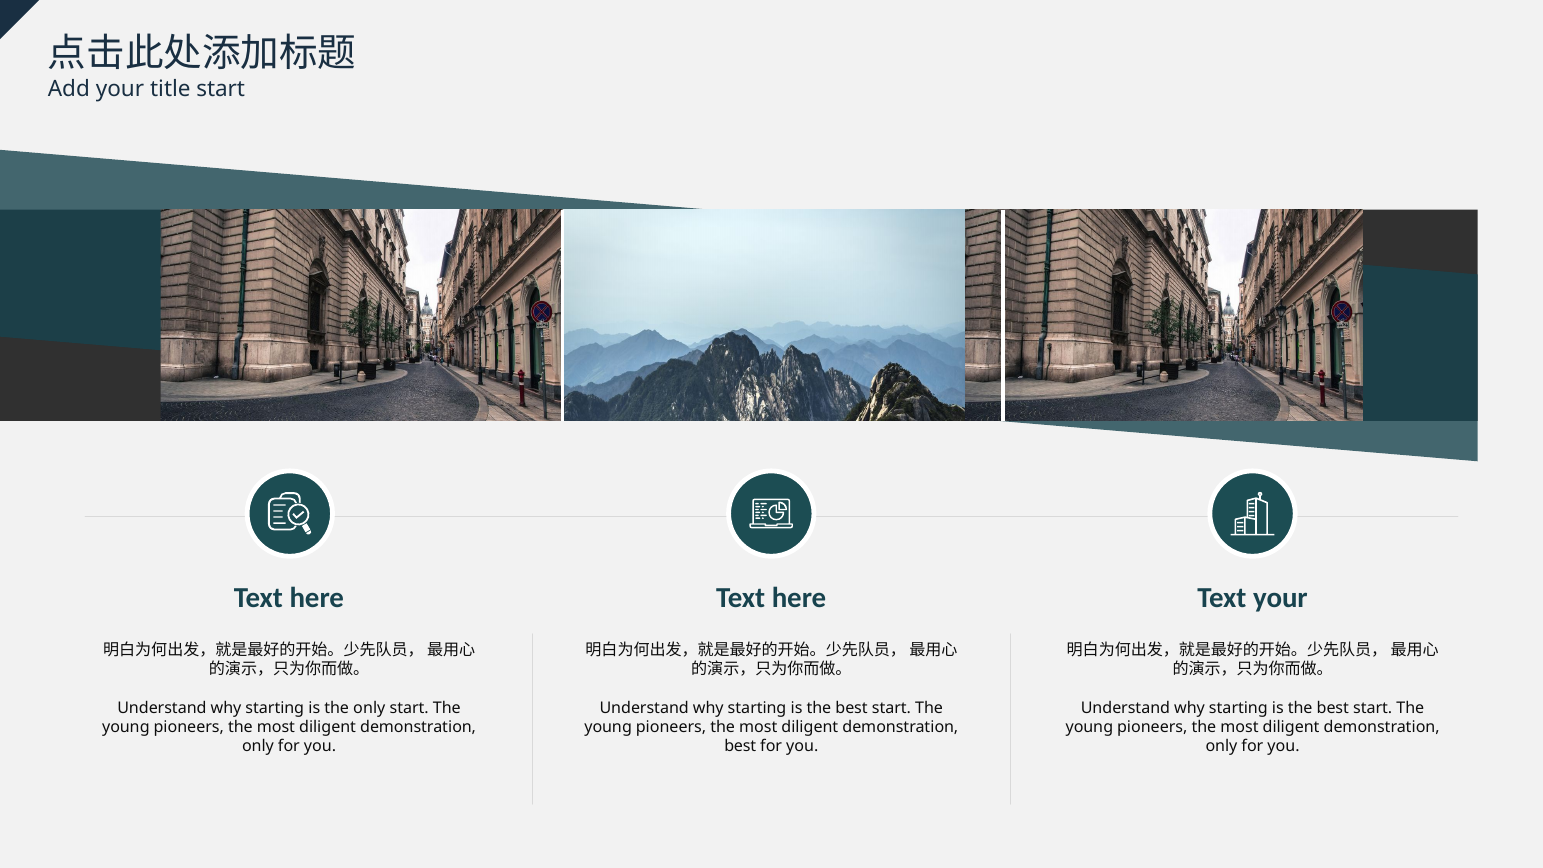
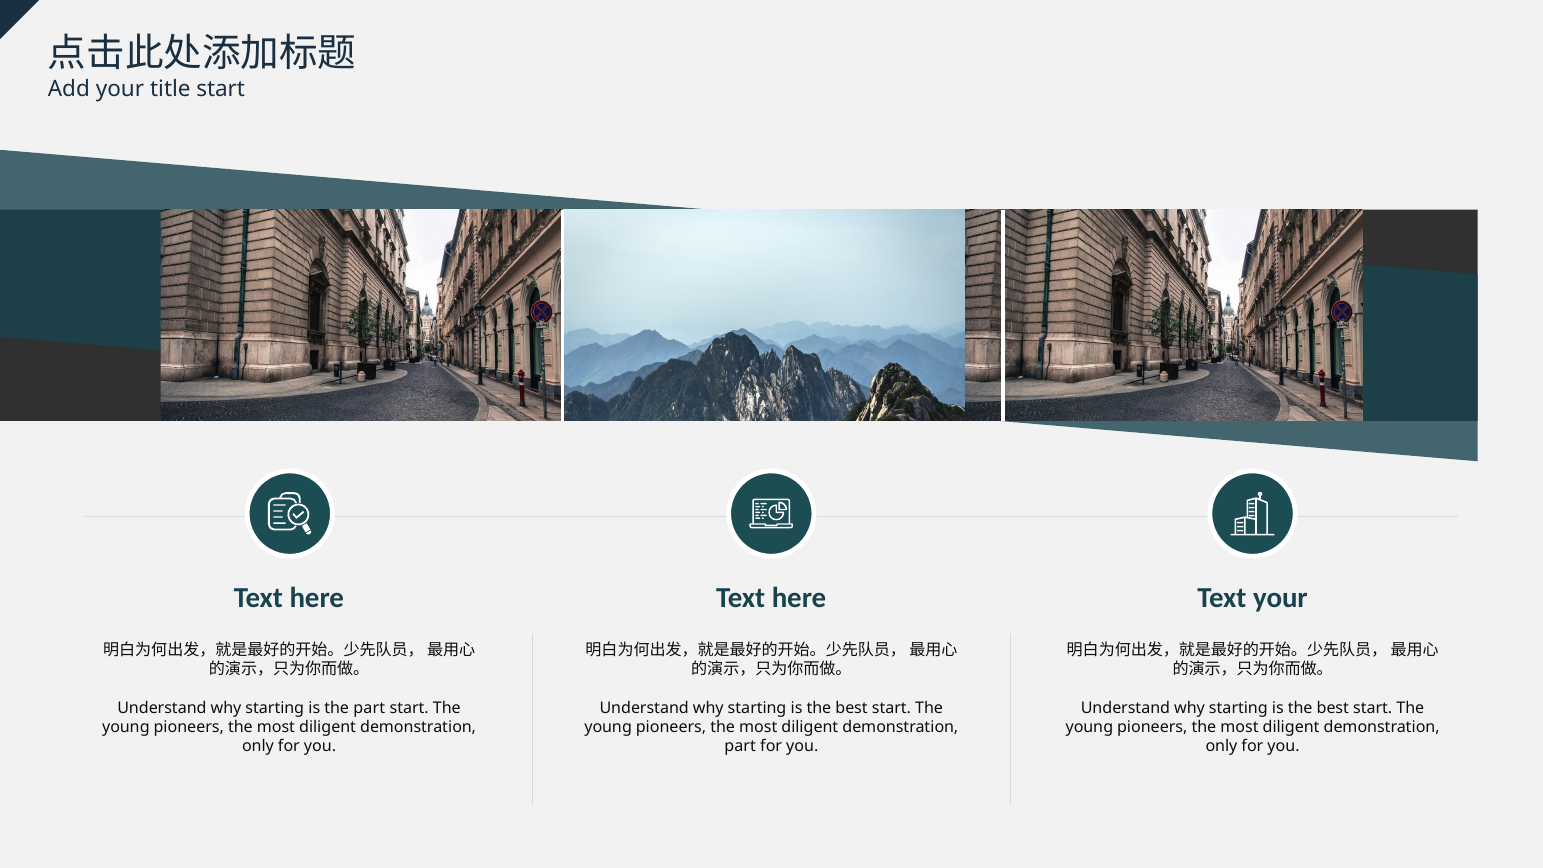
the only: only -> part (369, 708)
best: best -> part (740, 746)
